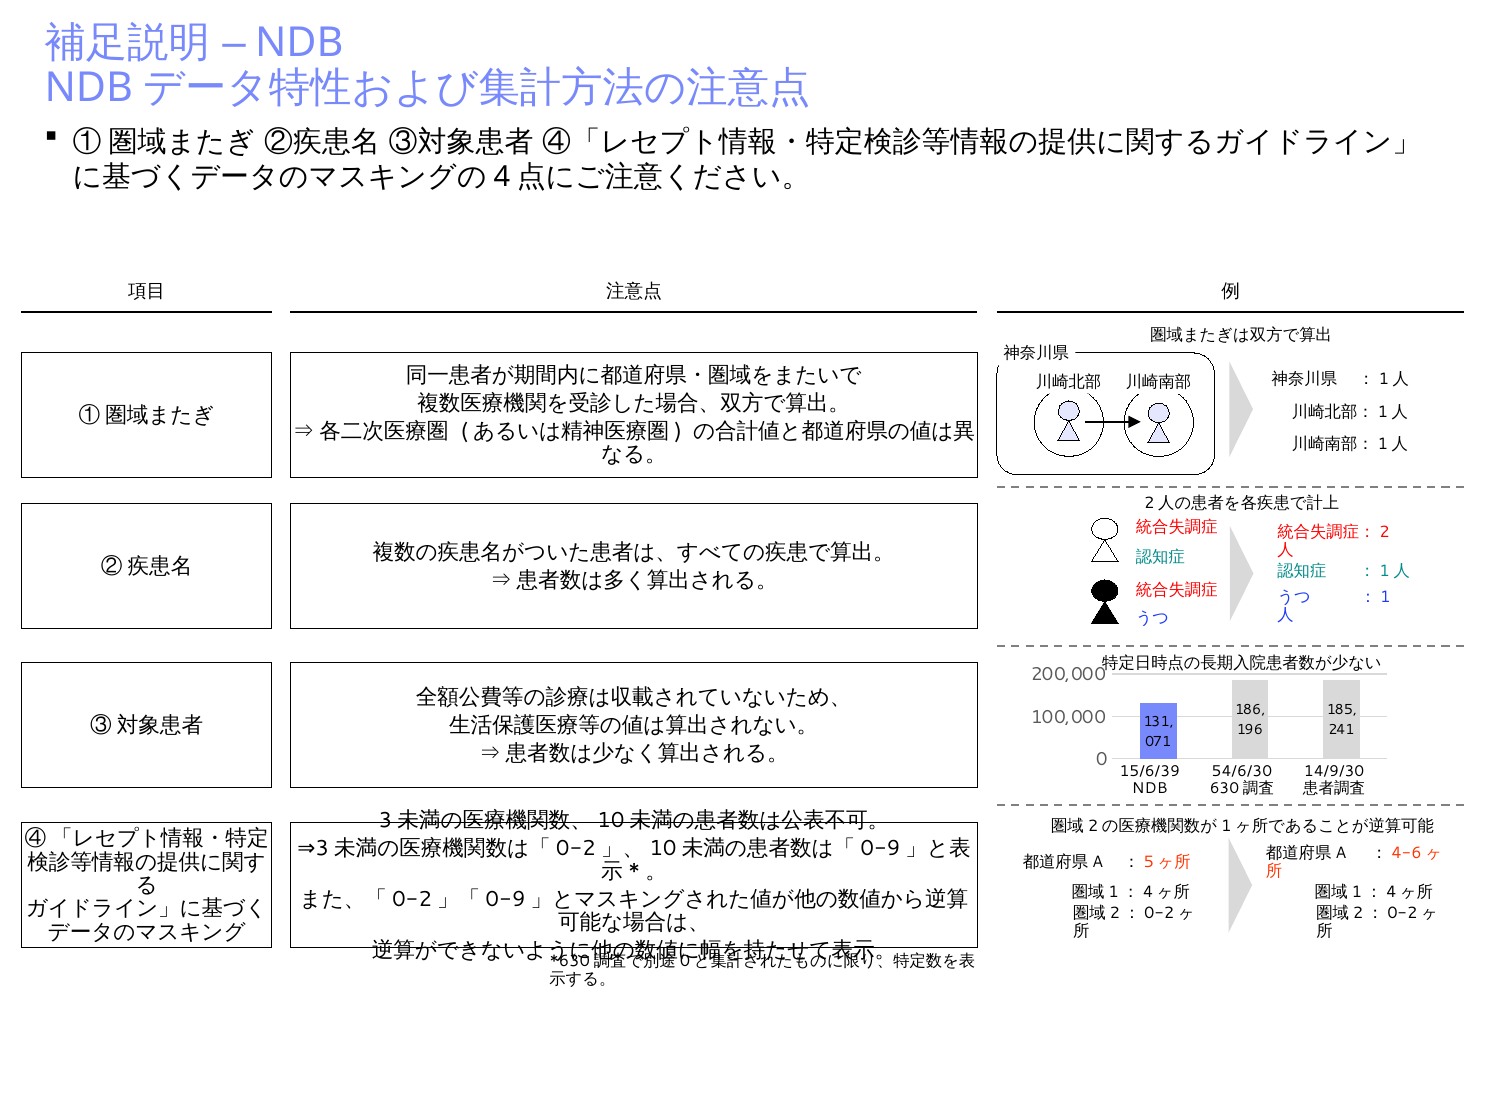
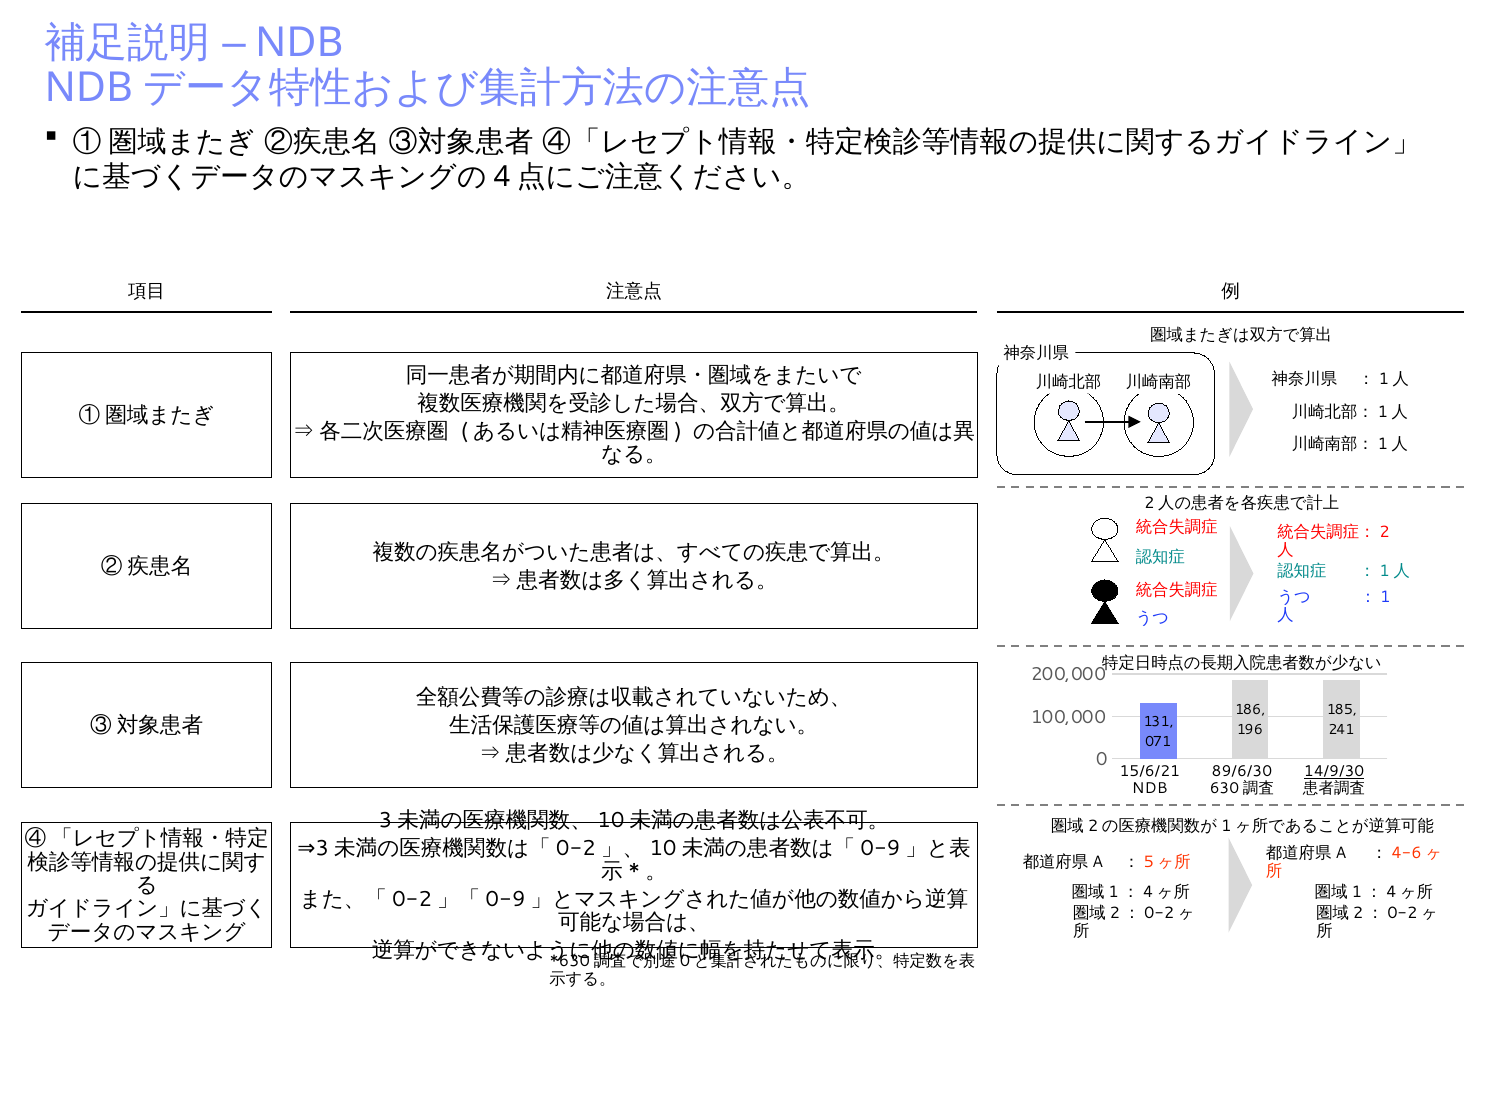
15/6/39: 15/6/39 -> 15/6/21 (1150, 772)
54/6/30: 54/6/30 -> 89/6/30 (1242, 772)
14/9/30 underline: none -> present (1334, 772)
